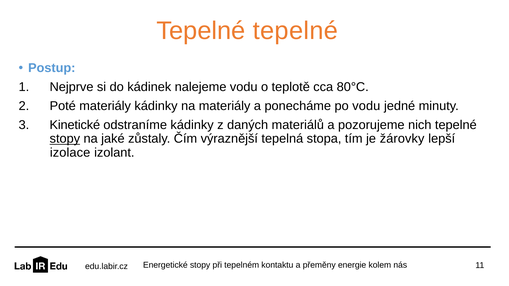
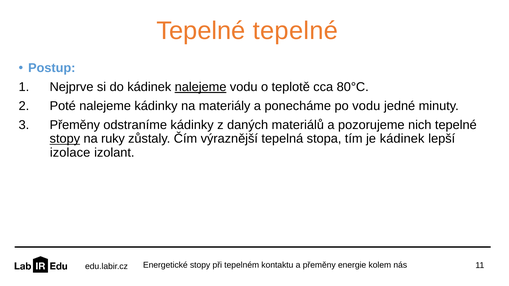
nalejeme underline: none -> present (201, 87)
Poté materiály: materiály -> nalejeme (105, 106)
Kinetické: Kinetické -> Přeměny (75, 125)
jaké: jaké -> ruky (113, 139)
je žárovky: žárovky -> kádinek (402, 139)
